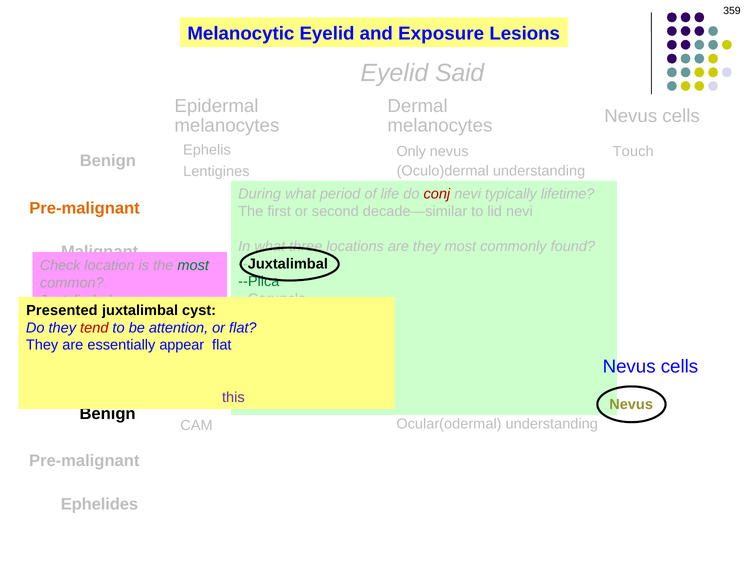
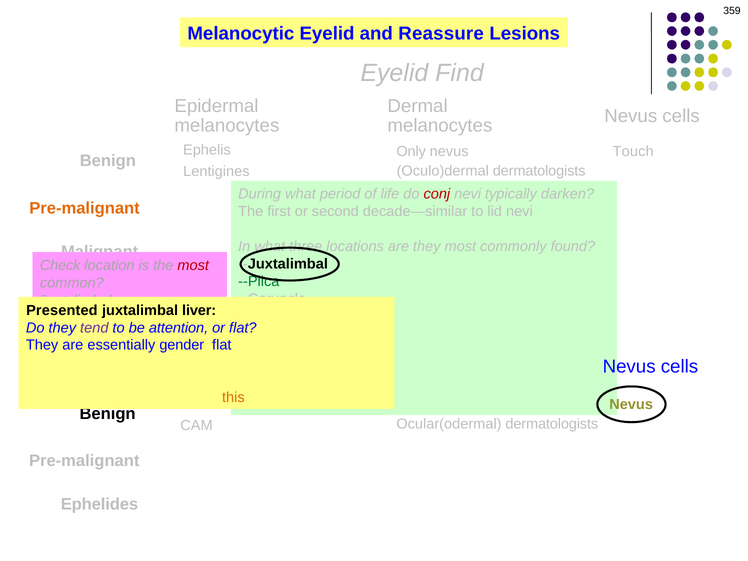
Exposure: Exposure -> Reassure (441, 34)
Said: Said -> Find (459, 73)
Oculo)dermal understanding: understanding -> dermatologists (539, 171)
lifetime: lifetime -> darken (568, 194)
most colour: green -> red (193, 265)
cyst: cyst -> liver (199, 310)
tend colour: red -> purple (94, 328)
appear: appear -> gender (182, 345)
this colour: purple -> orange (233, 398)
Ocular(odermal understanding: understanding -> dermatologists (552, 424)
